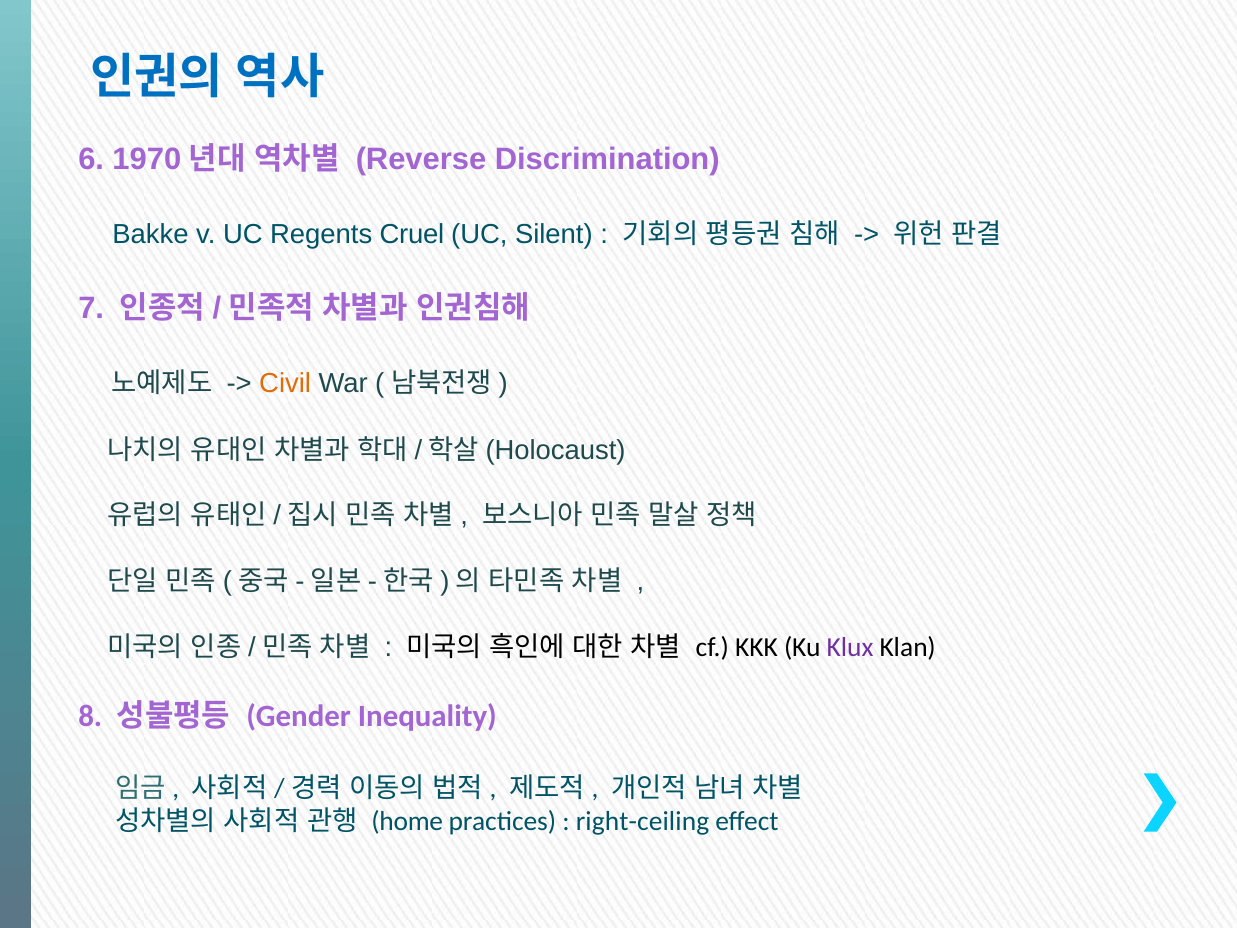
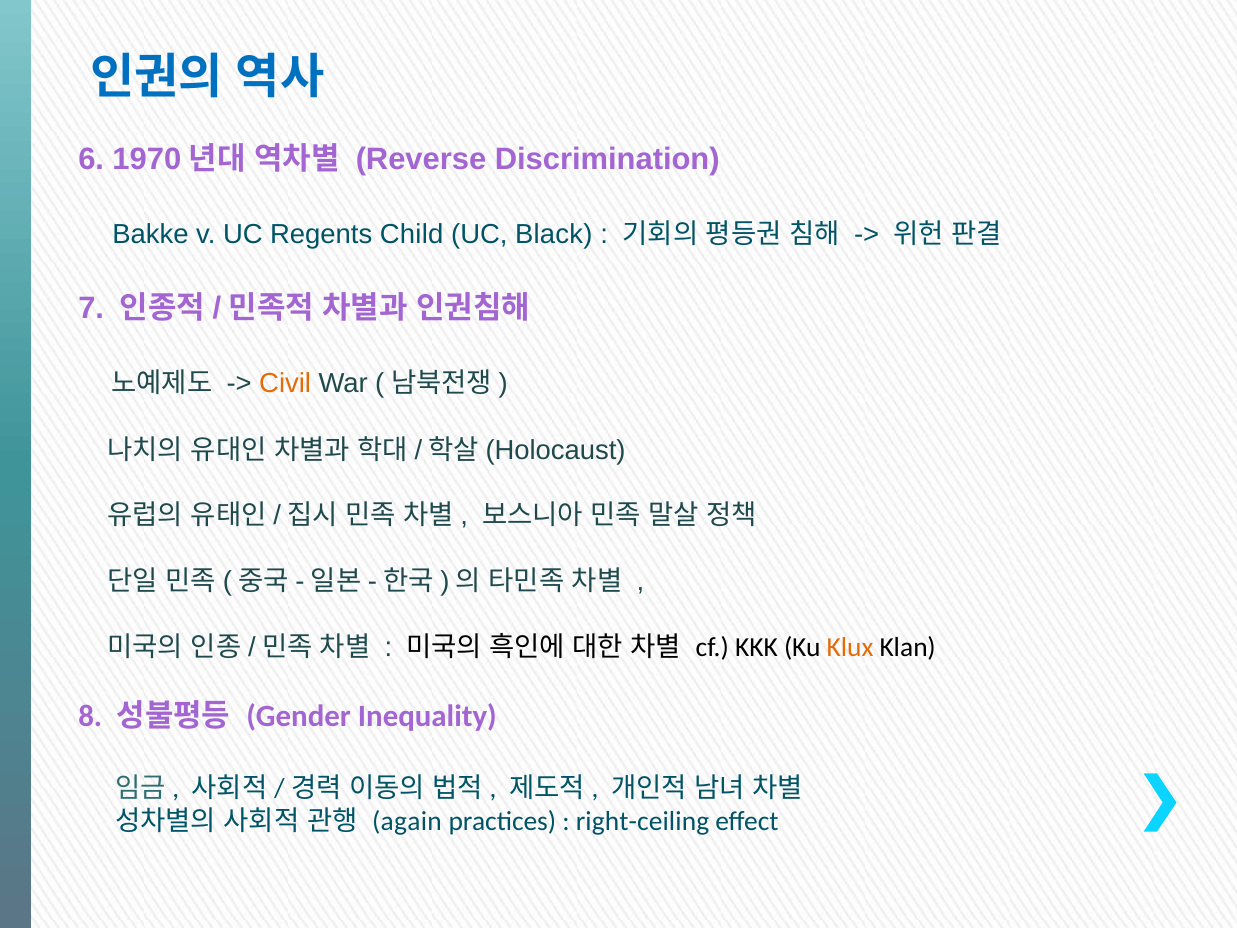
Cruel: Cruel -> Child (412, 235)
Silent: Silent -> Black (554, 235)
Klux colour: purple -> orange (850, 648)
home: home -> again (407, 821)
